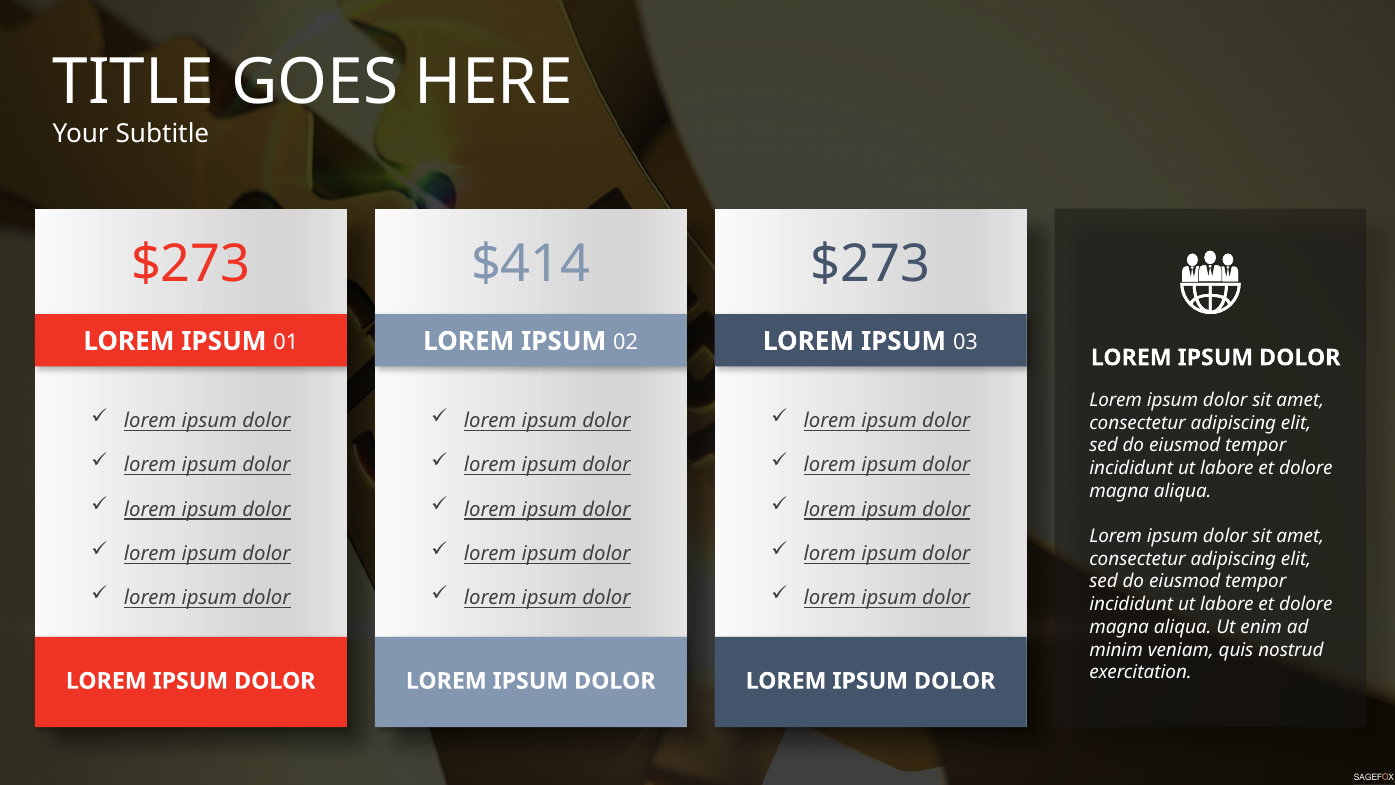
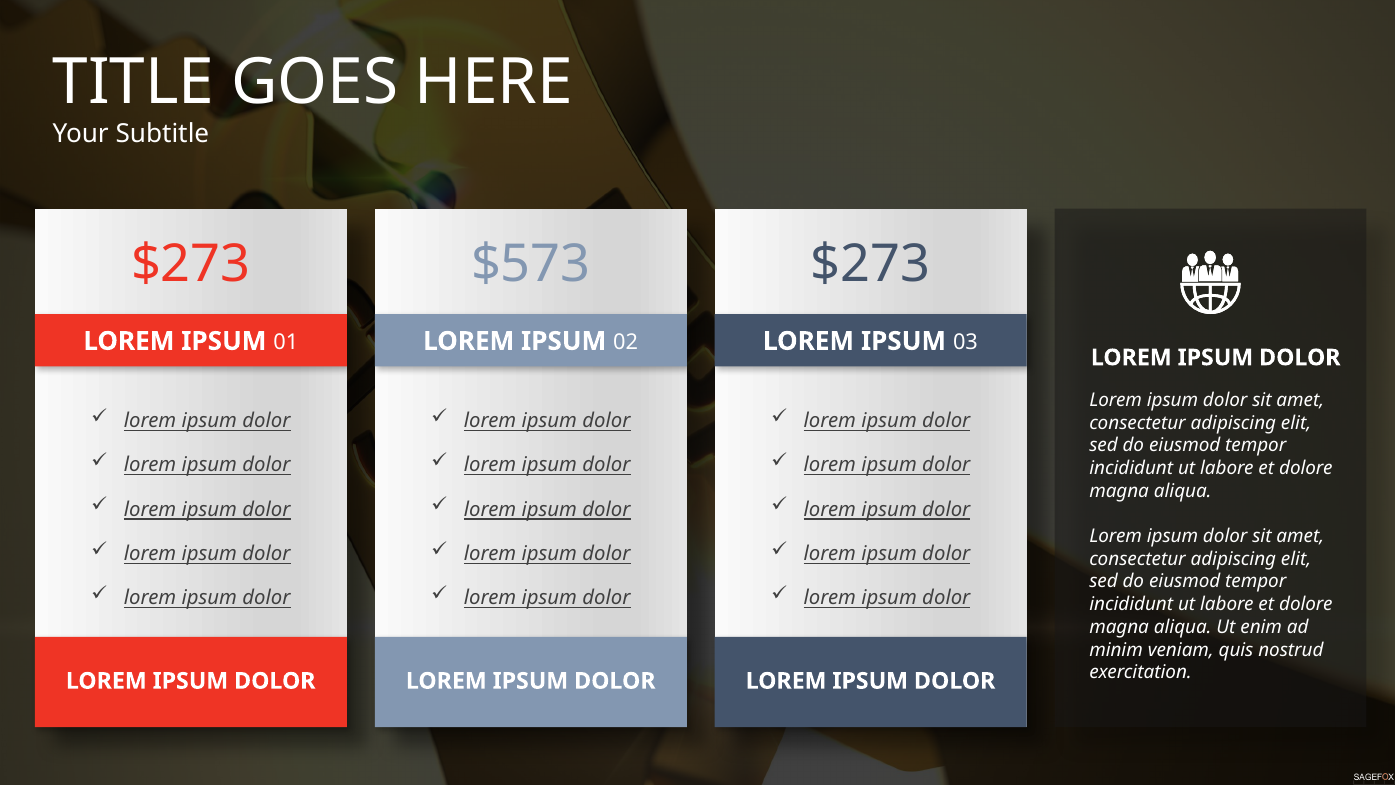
$414: $414 -> $573 (531, 264)
